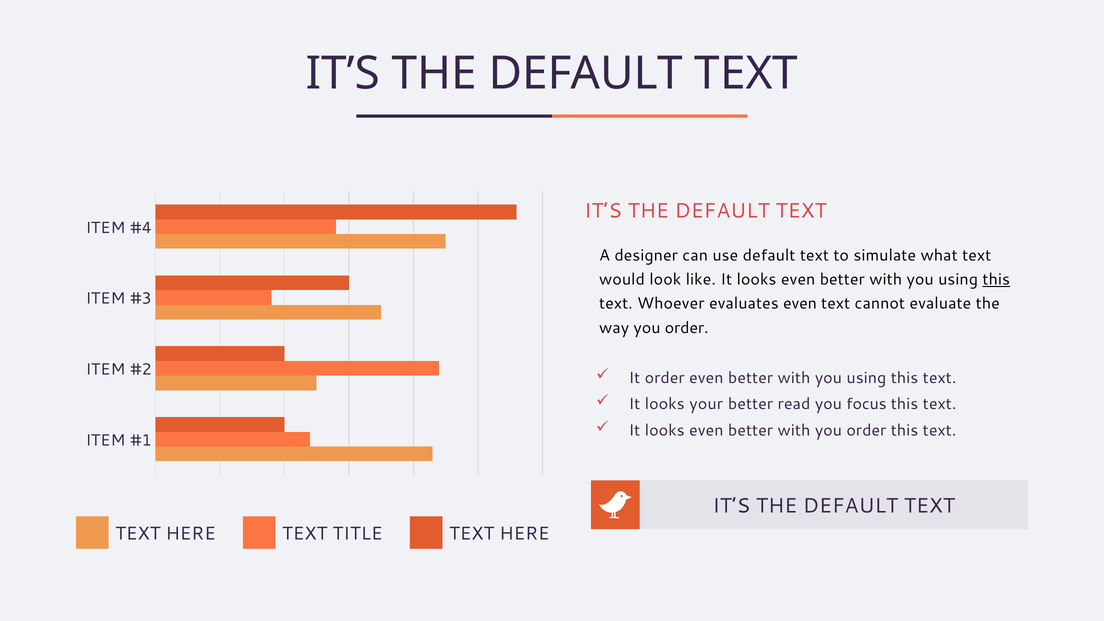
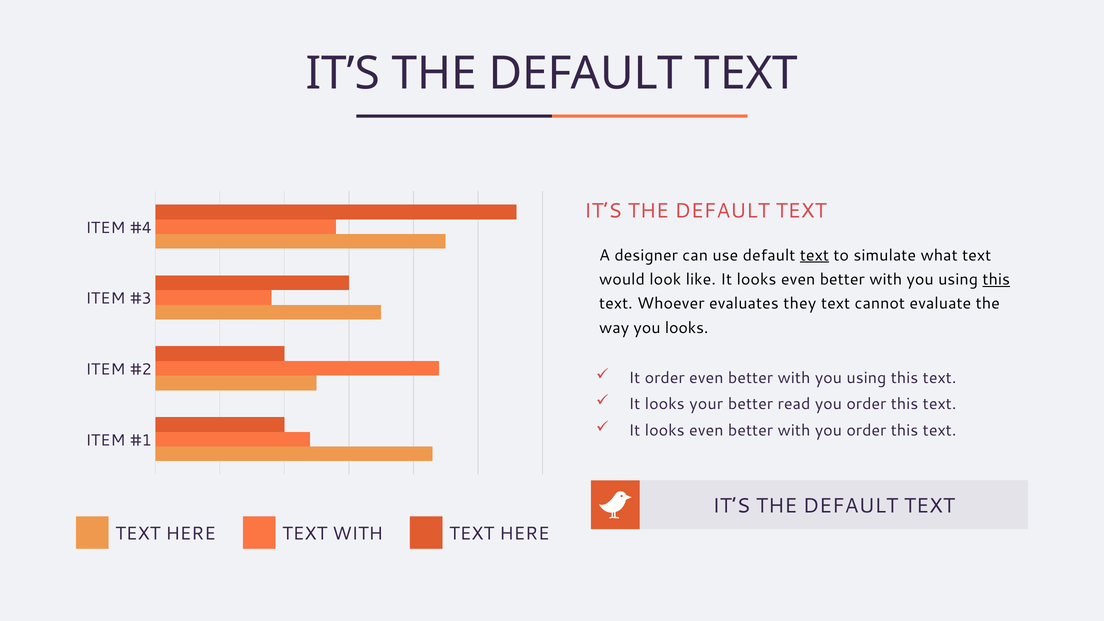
text underline: none -> present (814, 255)
evaluates even: even -> they (800, 304)
way you order: order -> looks (687, 328)
focus: focus -> order (866, 404)
TEXT TITLE: TITLE -> WITH (358, 534)
